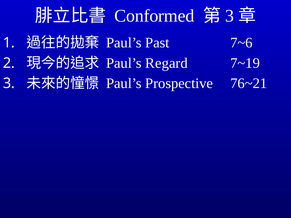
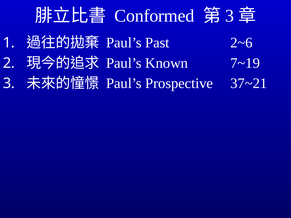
7~6: 7~6 -> 2~6 (241, 43)
Regard: Regard -> Known (167, 63)
76~21: 76~21 -> 37~21 (249, 83)
